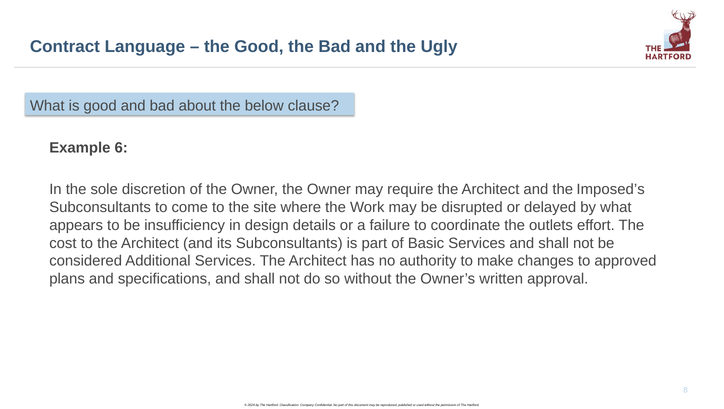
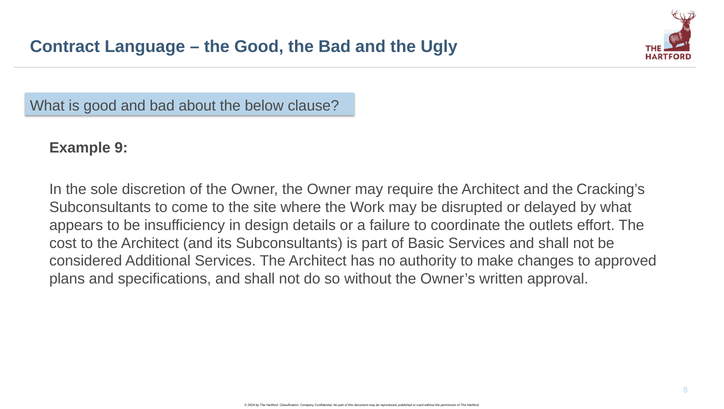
6: 6 -> 9 (121, 148)
Imposed’s: Imposed’s -> Cracking’s (611, 189)
